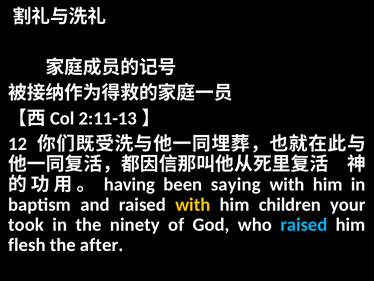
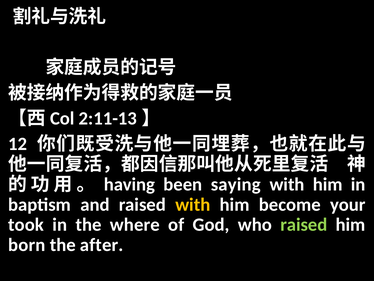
children: children -> become (290, 204)
ninety: ninety -> where (135, 224)
raised colour: light blue -> light green (304, 224)
flesh: flesh -> born (27, 245)
